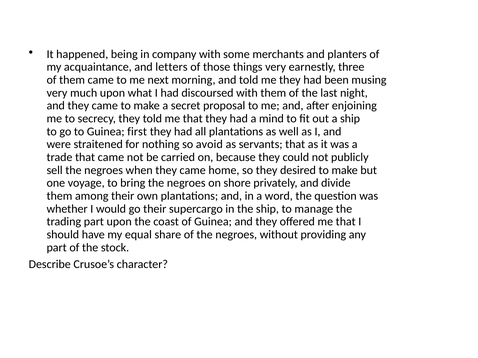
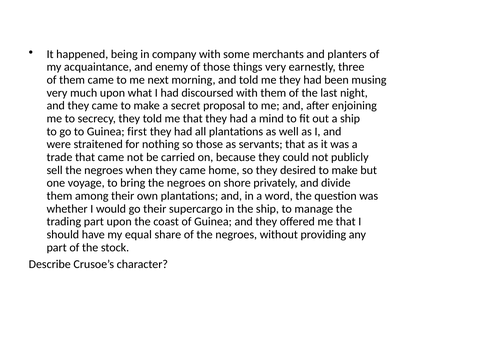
letters: letters -> enemy (172, 67)
so avoid: avoid -> those (209, 145)
